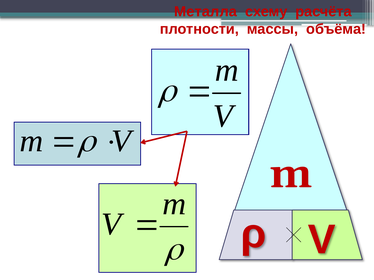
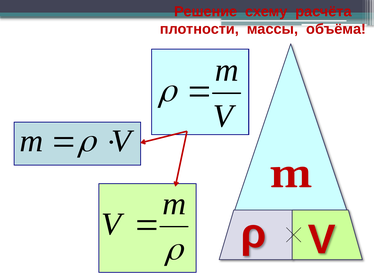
Металла: Металла -> Решение (206, 12)
